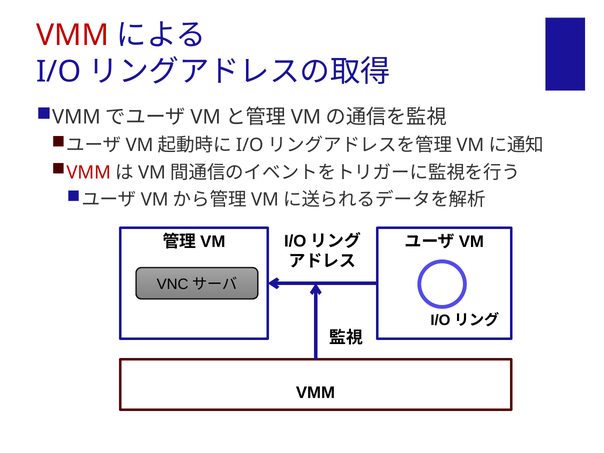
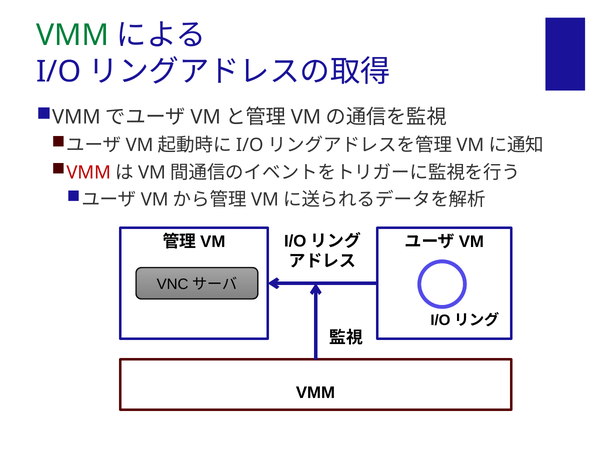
VMM colour: red -> green (73, 35)
